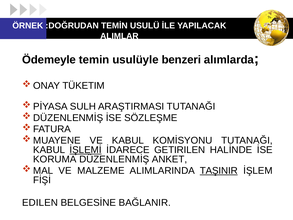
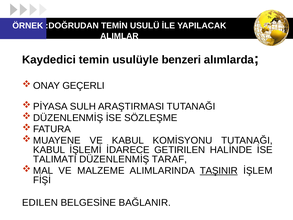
Ödemeyle: Ödemeyle -> Kaydedici (49, 60)
TÜKETIM: TÜKETIM -> GEÇERLI (84, 86)
İŞLEMİ underline: present -> none (86, 150)
KORUMA: KORUMA -> TALIMATI (55, 159)
ANKET: ANKET -> TARAF (169, 159)
